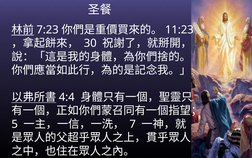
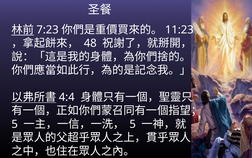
30: 30 -> 48 (90, 43)
7: 7 -> 5 (133, 124)
